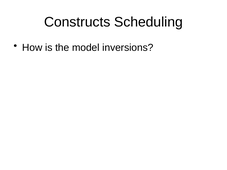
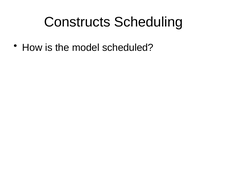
inversions: inversions -> scheduled (128, 48)
